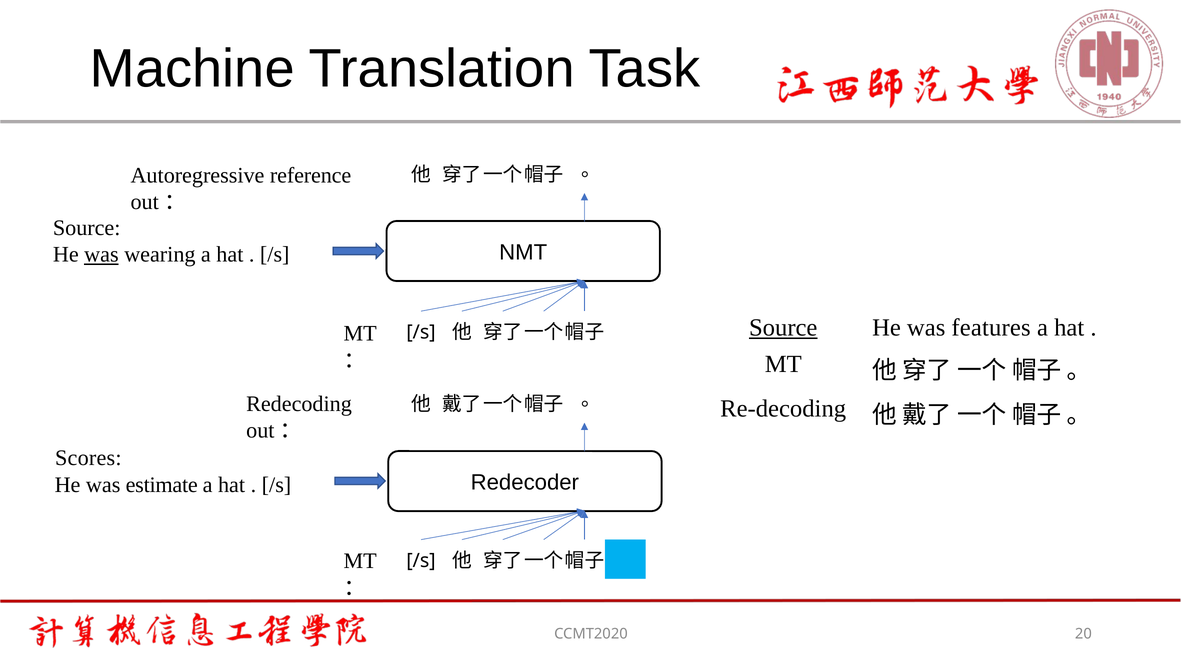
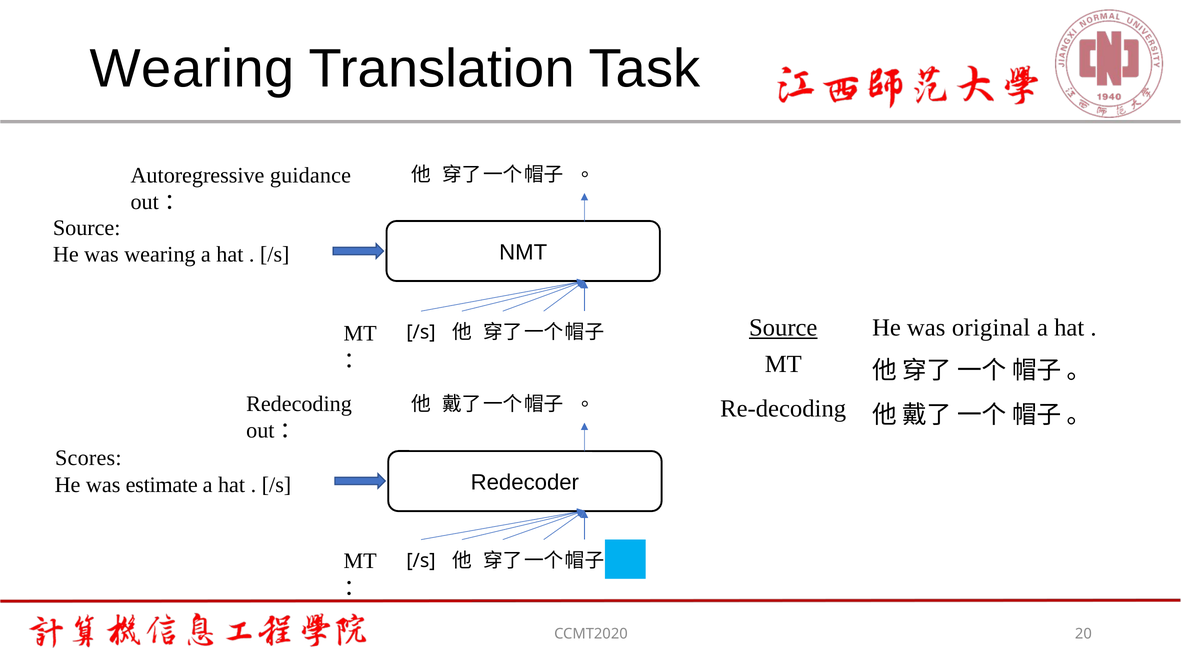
Machine: Machine -> Wearing (192, 69)
reference: reference -> guidance (310, 175)
was underline: present -> none (101, 255)
features: features -> original (991, 328)
